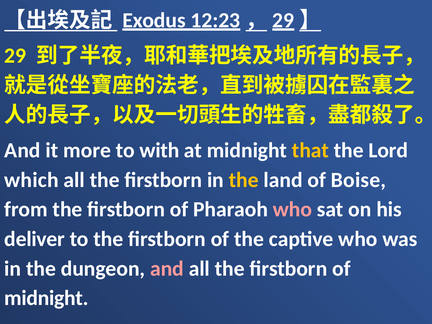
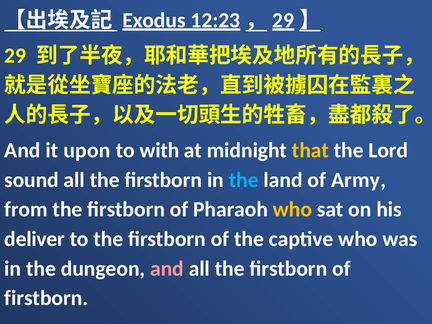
more: more -> upon (87, 150)
which: which -> sound (32, 180)
the colour: yellow -> light blue (244, 180)
Boise: Boise -> Army (358, 180)
who colour: pink -> yellow (292, 210)
midnight: midnight -> firstborn (46, 298)
